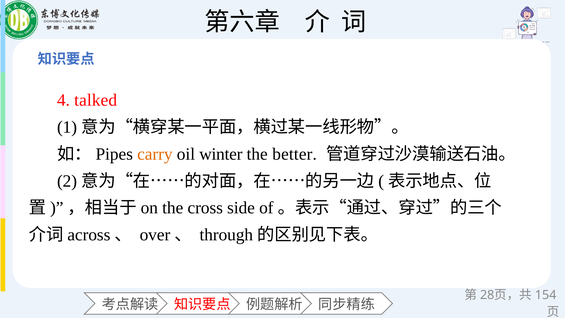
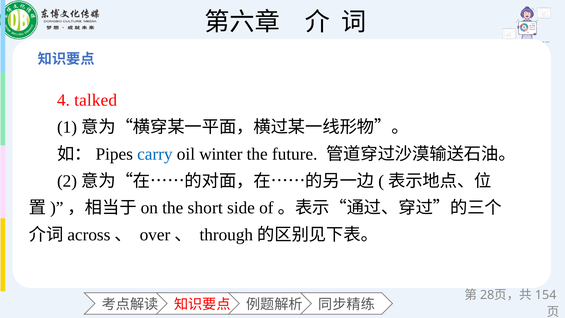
carry colour: orange -> blue (155, 154)
better: better -> future (295, 154)
cross: cross -> short (205, 208)
